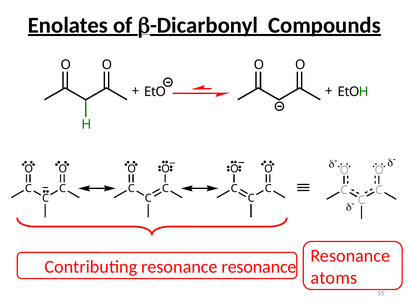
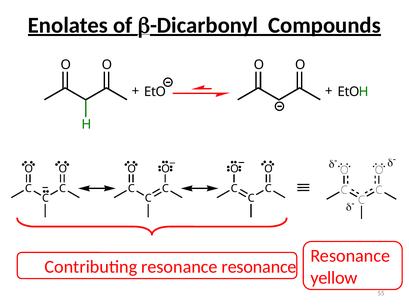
atoms: atoms -> yellow (334, 278)
